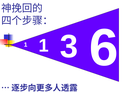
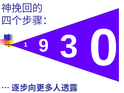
1 1: 1 -> 9 (44, 46)
6: 6 -> 0 (104, 48)
